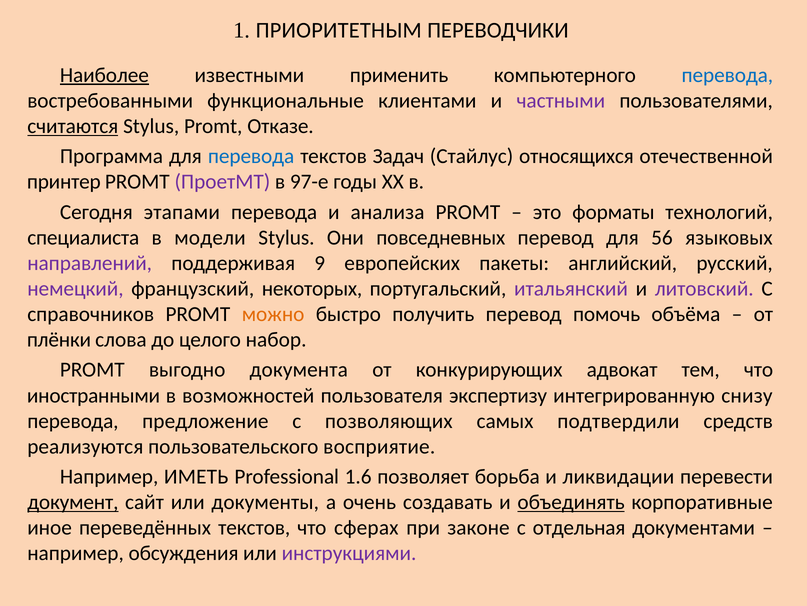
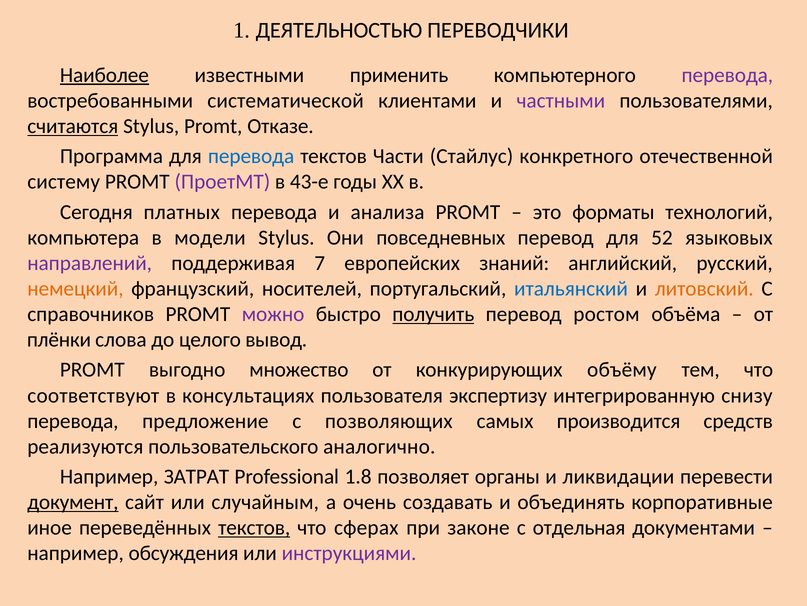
ПРИОРИТЕТНЫМ: ПРИОРИТЕТНЫМ -> ДЕЯТЕЛЬНОСТЬЮ (339, 30)
перевода colour: blue -> purple (727, 75)
функциональные: функциональные -> систематической (286, 101)
Задач: Задач -> Части (398, 156)
относящихся: относящихся -> конкретного (576, 156)
принтер: принтер -> систему (64, 182)
97-е: 97-е -> 43-е (309, 182)
этапами: этапами -> платных (182, 212)
специалиста: специалиста -> компьютера (83, 237)
56: 56 -> 52 (662, 237)
9: 9 -> 7 (320, 263)
пакеты: пакеты -> знаний (514, 263)
немецкий colour: purple -> orange (75, 288)
некоторых: некоторых -> носителей (312, 288)
итальянский colour: purple -> blue (571, 288)
литовский colour: purple -> orange (704, 288)
можно colour: orange -> purple (273, 314)
получить underline: none -> present (433, 314)
помочь: помочь -> ростом (606, 314)
набор: набор -> вывод (276, 339)
документа: документа -> множество (299, 369)
адвокат: адвокат -> объёму (622, 369)
иностранными: иностранными -> соответствуют (93, 395)
возможностей: возможностей -> консультациях (248, 395)
подтвердили: подтвердили -> производится (619, 421)
восприятие: восприятие -> аналогично (379, 446)
ИМЕТЬ: ИМЕТЬ -> ЗАТРАТ (196, 476)
1.6: 1.6 -> 1.8 (358, 476)
борьба: борьба -> органы (507, 476)
документы: документы -> случайным (265, 502)
объединять underline: present -> none (571, 502)
текстов underline: none -> present (254, 527)
